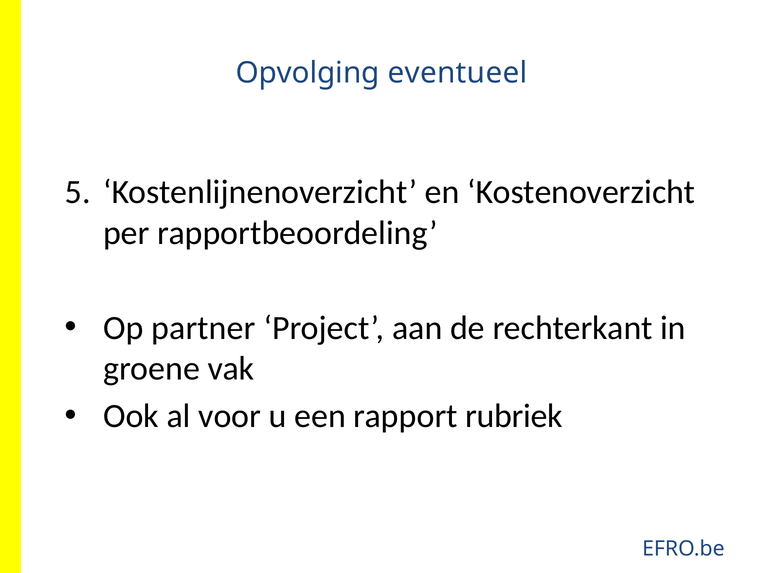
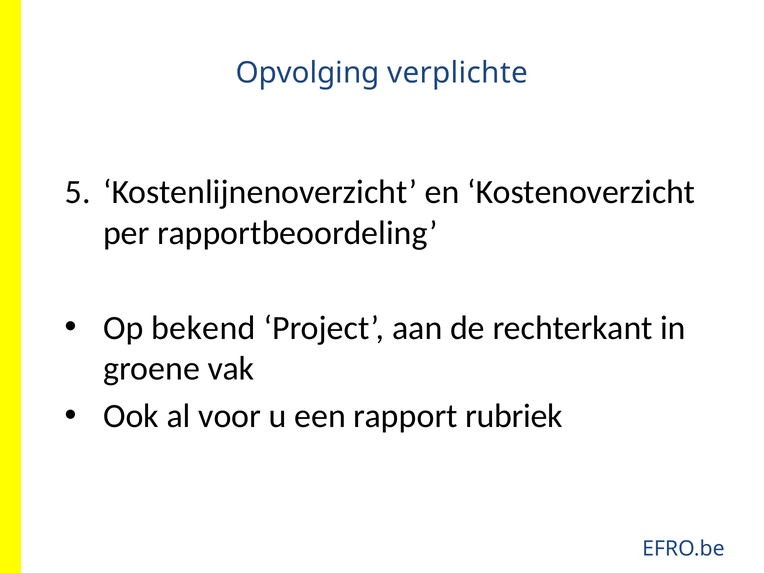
eventueel: eventueel -> verplichte (458, 73)
partner: partner -> bekend (203, 328)
